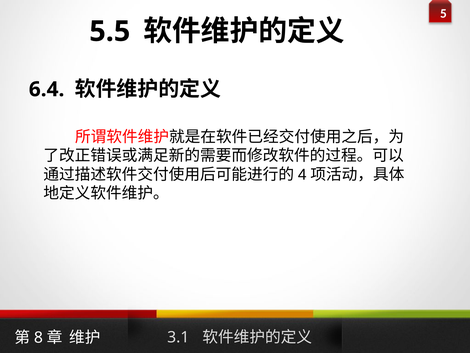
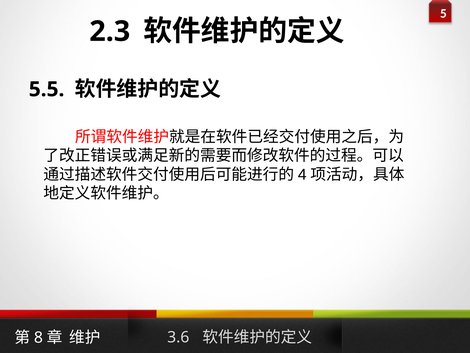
5.5: 5.5 -> 2.3 (110, 31)
6.4: 6.4 -> 5.5 (47, 89)
3.1: 3.1 -> 3.6 (178, 337)
